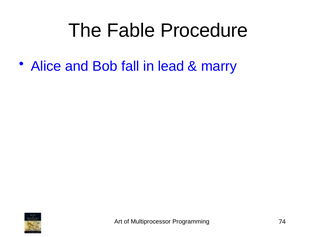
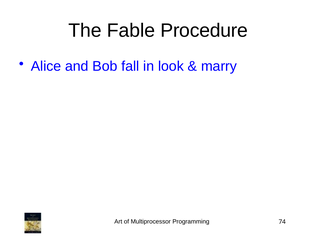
lead: lead -> look (171, 66)
